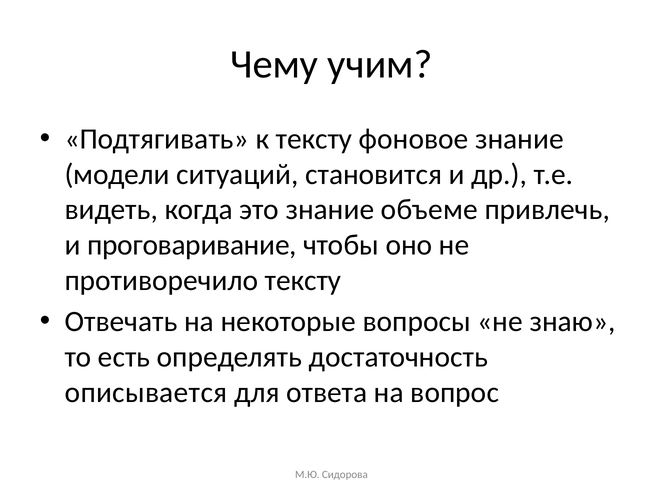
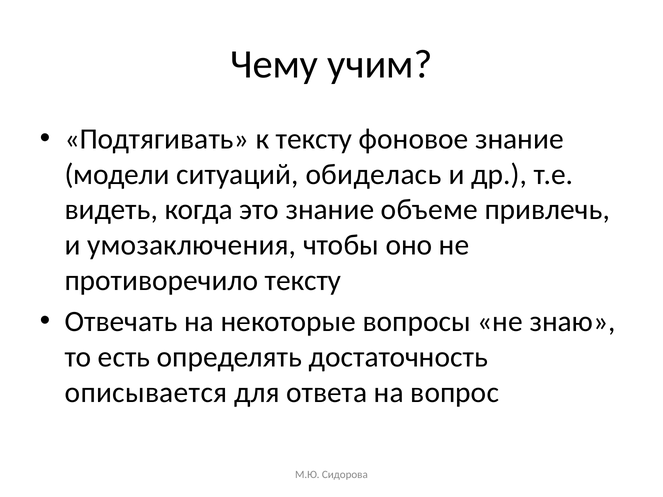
становится: становится -> обиделась (374, 174)
проговаривание: проговаривание -> умозаключения (192, 245)
